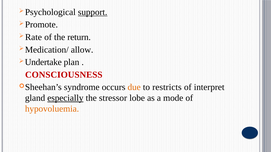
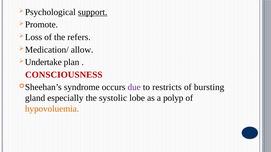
Rate: Rate -> Loss (34, 37)
return: return -> refers (79, 37)
due colour: orange -> purple (134, 87)
interpret: interpret -> bursting (209, 87)
especially underline: present -> none (65, 98)
stressor: stressor -> systolic (113, 98)
mode: mode -> polyp (173, 98)
